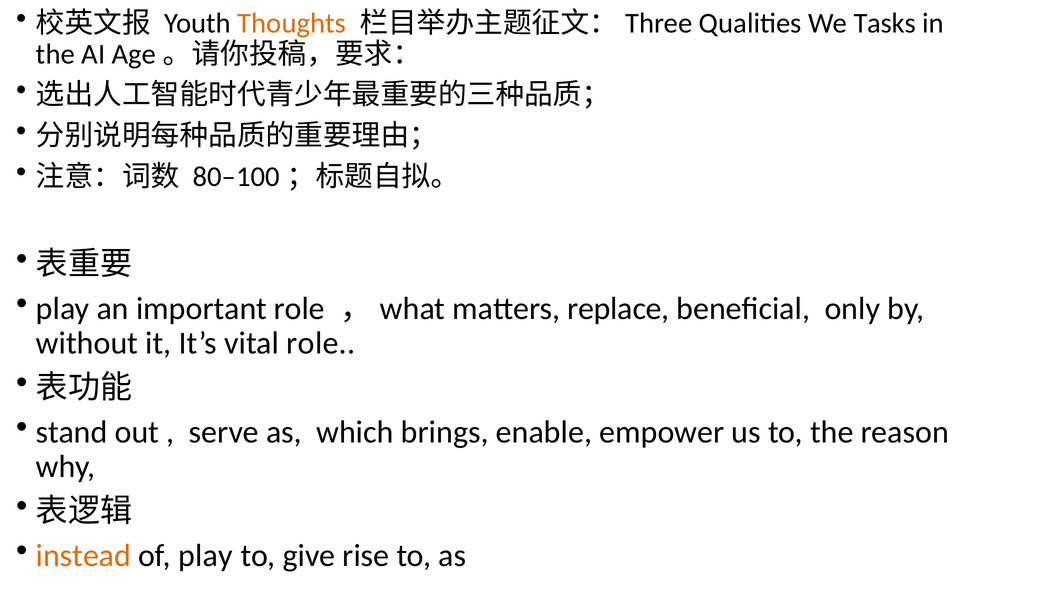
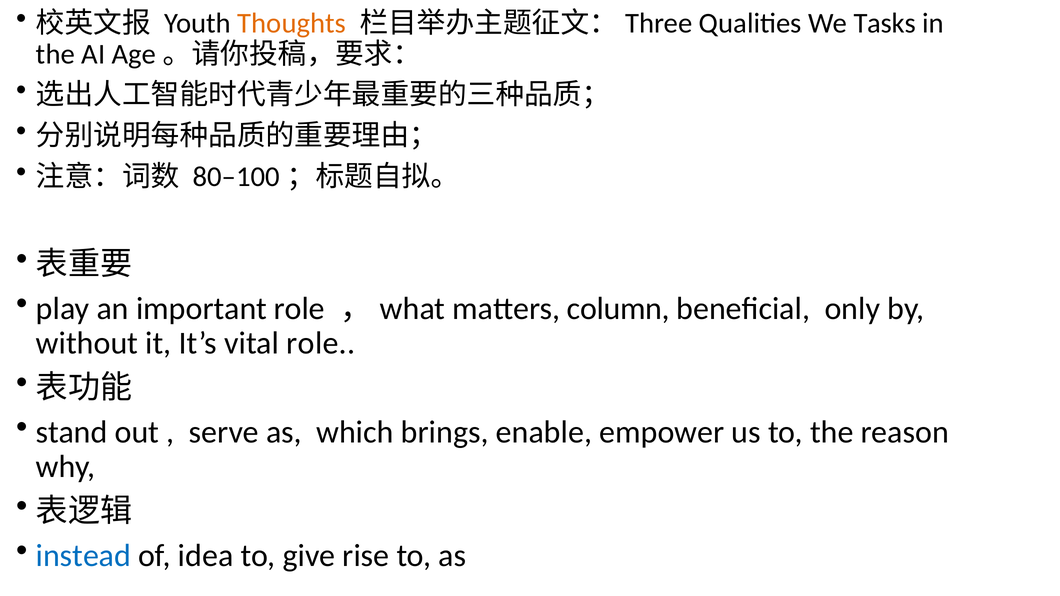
replace: replace -> column (618, 309)
instead colour: orange -> blue (83, 556)
of play: play -> idea (206, 556)
